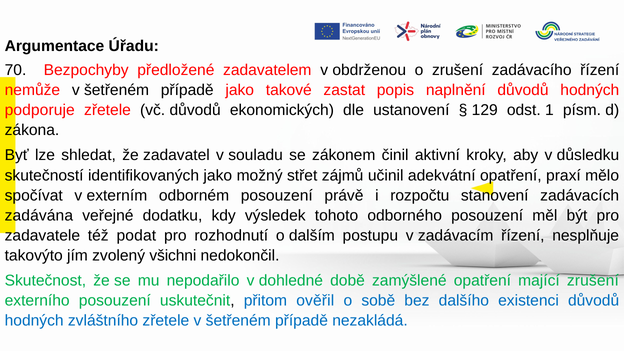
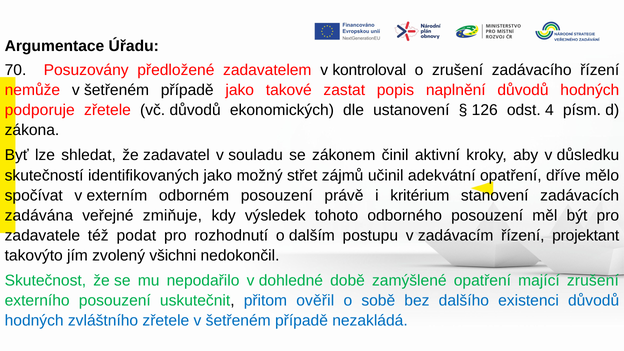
Bezpochyby: Bezpochyby -> Posuzovány (86, 70)
obdrženou: obdrženou -> kontroloval (369, 70)
129: 129 -> 126 (485, 110)
1: 1 -> 4 (549, 110)
praxí: praxí -> dříve (563, 175)
rozpočtu: rozpočtu -> kritérium (420, 195)
dodatku: dodatku -> zmiňuje (172, 215)
nesplňuje: nesplňuje -> projektant (586, 235)
